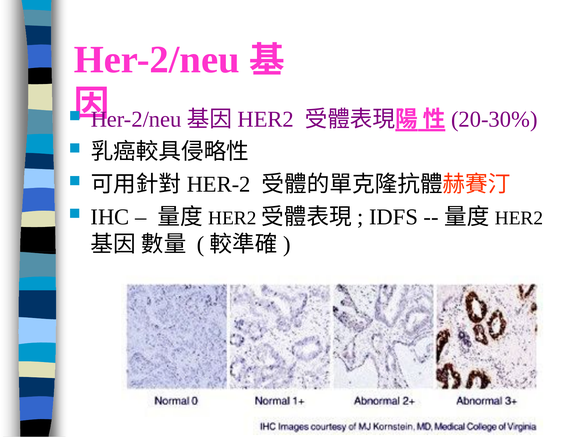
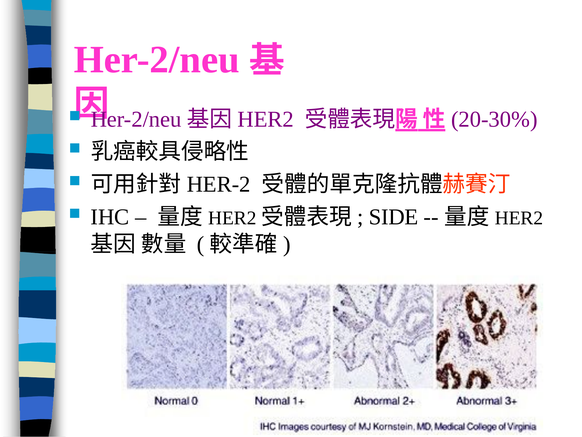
IDFS: IDFS -> SIDE (394, 217)
